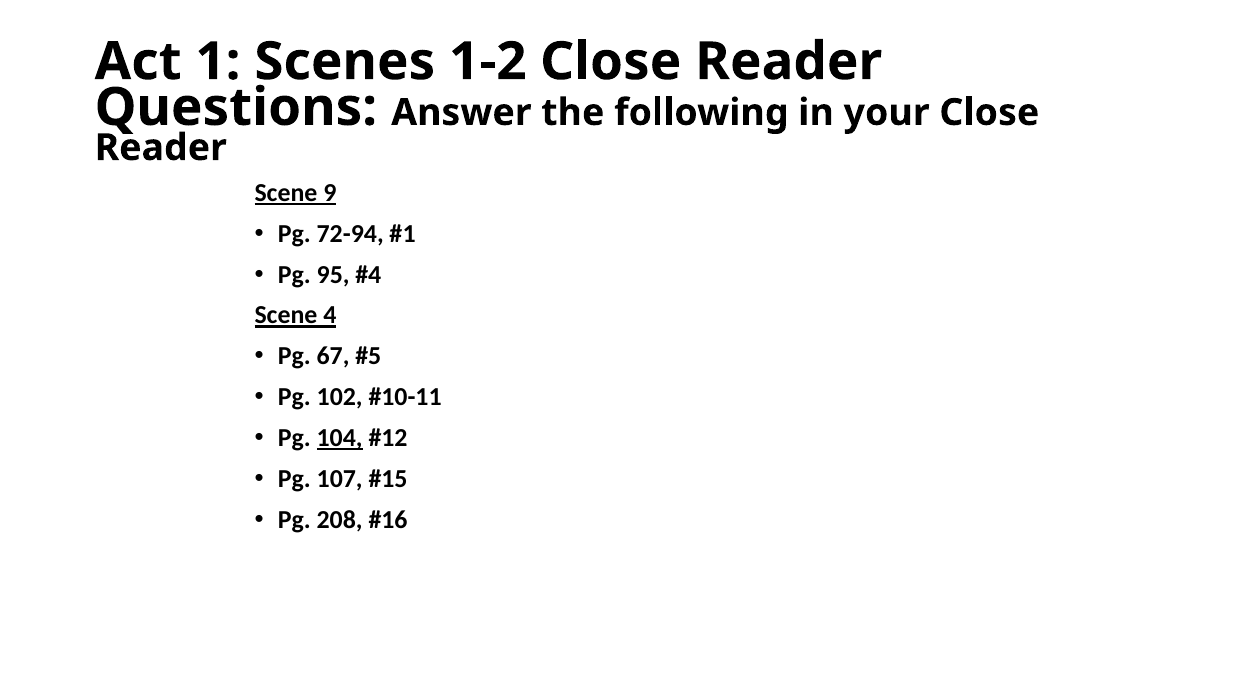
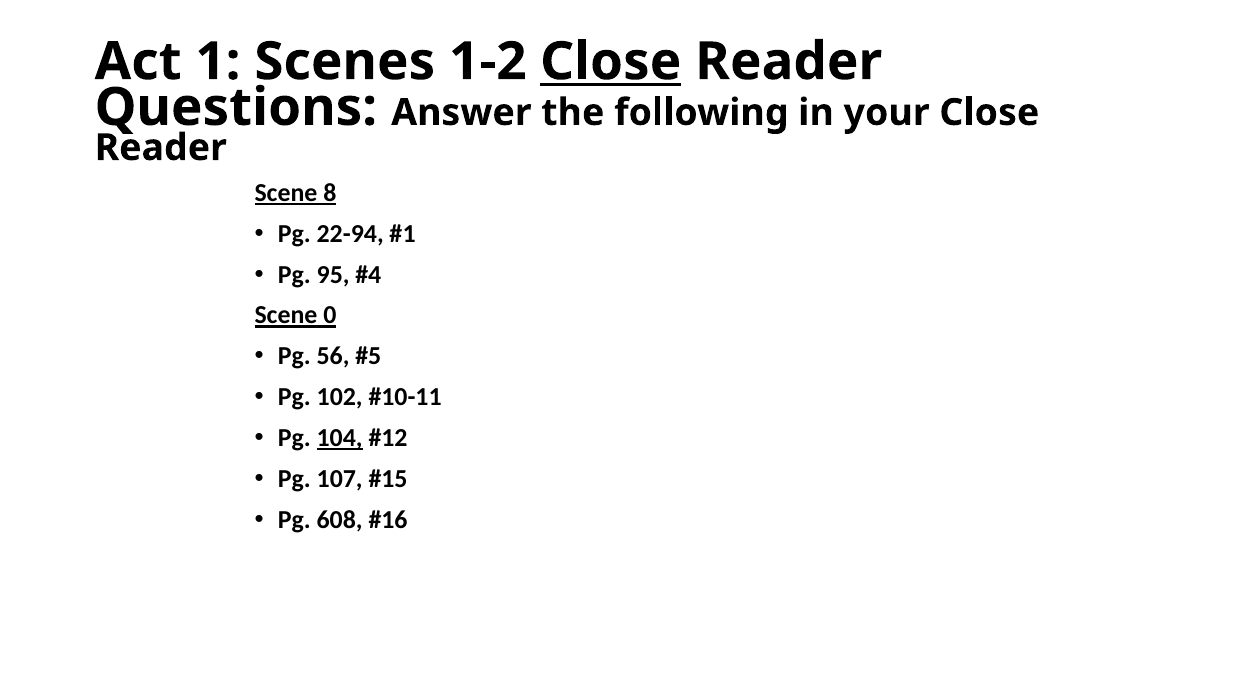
Close underline: none -> present (611, 62)
9: 9 -> 8 (330, 193)
72-94: 72-94 -> 22-94 (350, 234)
4: 4 -> 0 (330, 315)
67: 67 -> 56 (333, 356)
208: 208 -> 608 (340, 520)
